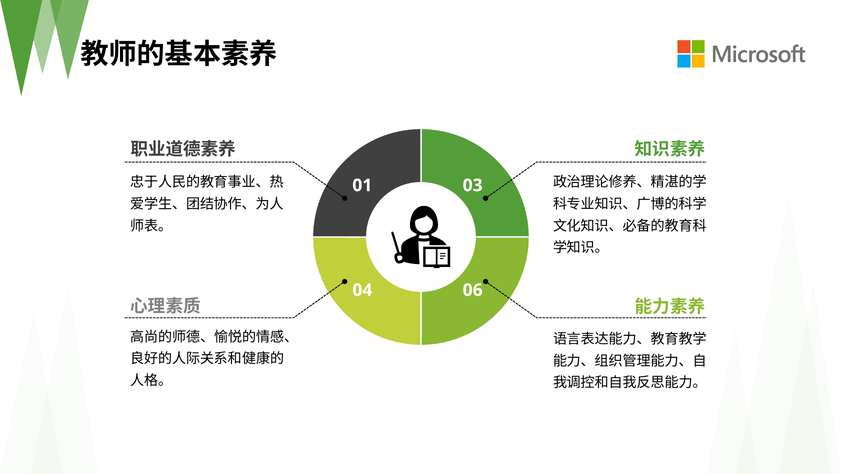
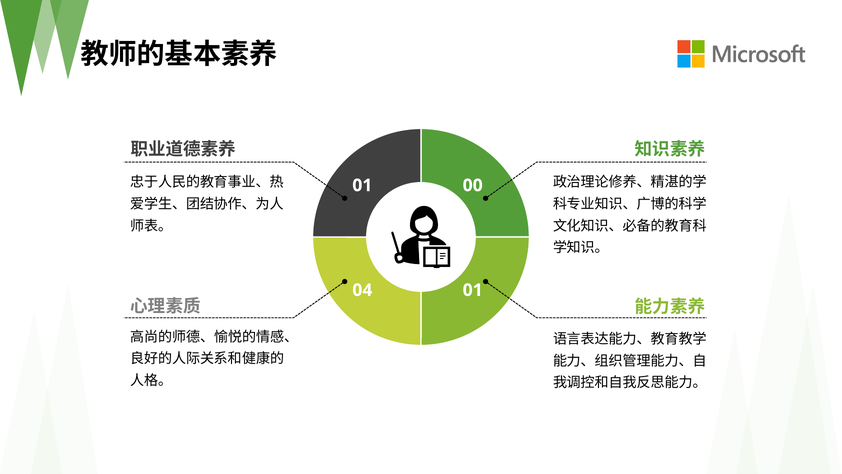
03: 03 -> 00 (473, 185)
04 06: 06 -> 01 (473, 290)
